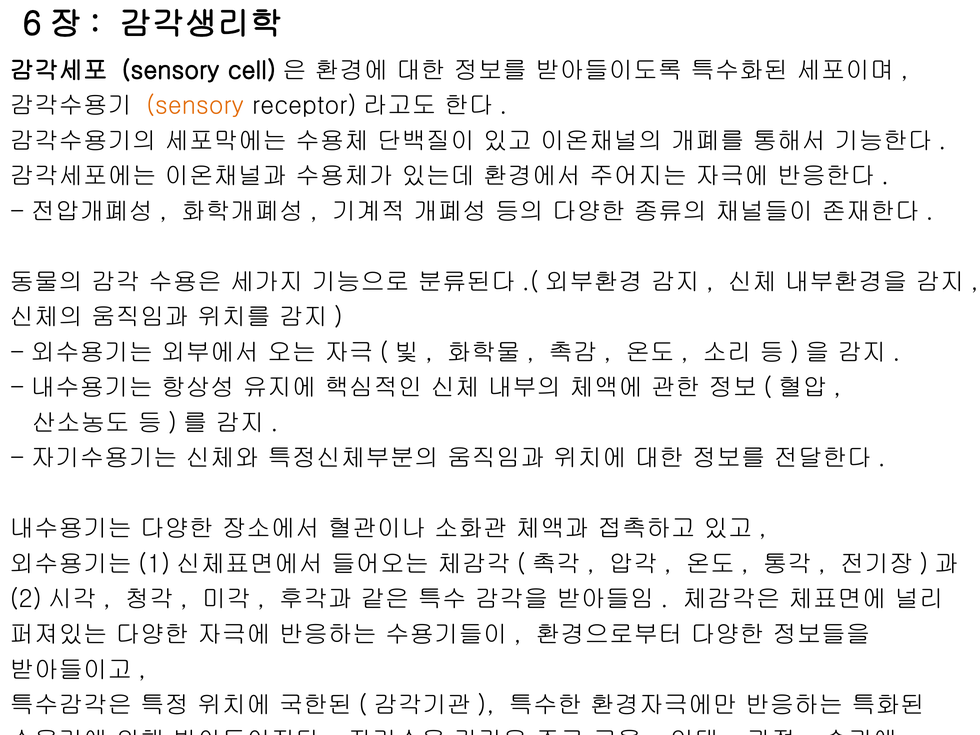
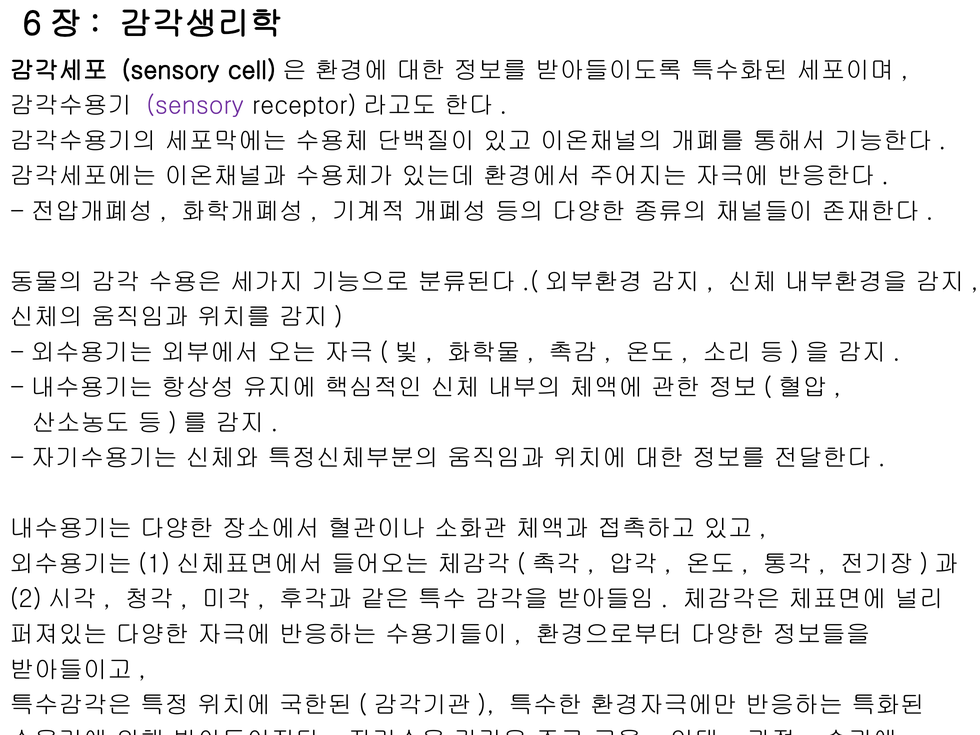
sensory colour: orange -> purple (195, 106)
